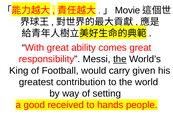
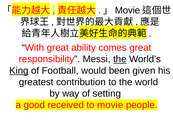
King underline: none -> present (19, 71)
carry: carry -> been (119, 71)
to hands: hands -> movie (110, 106)
